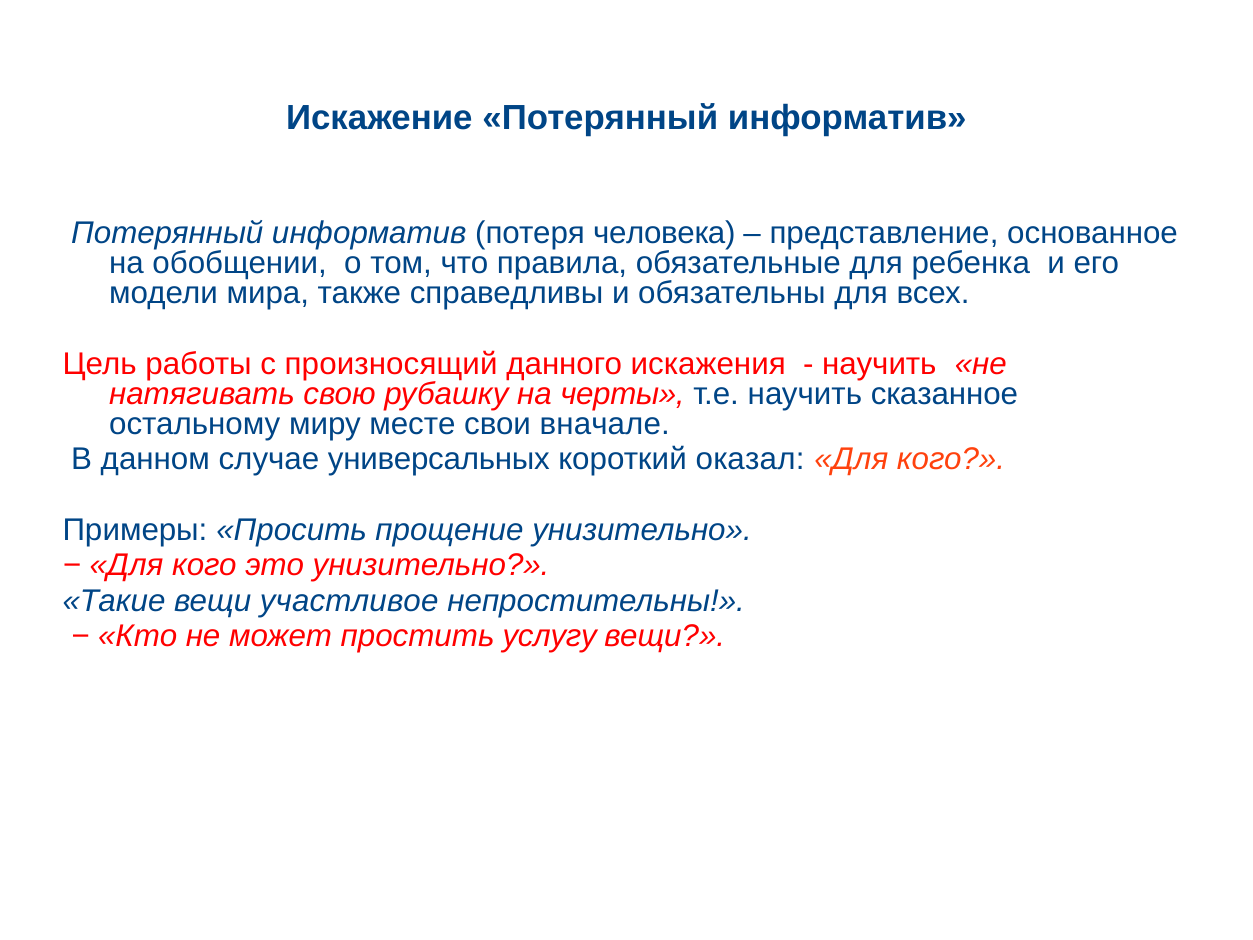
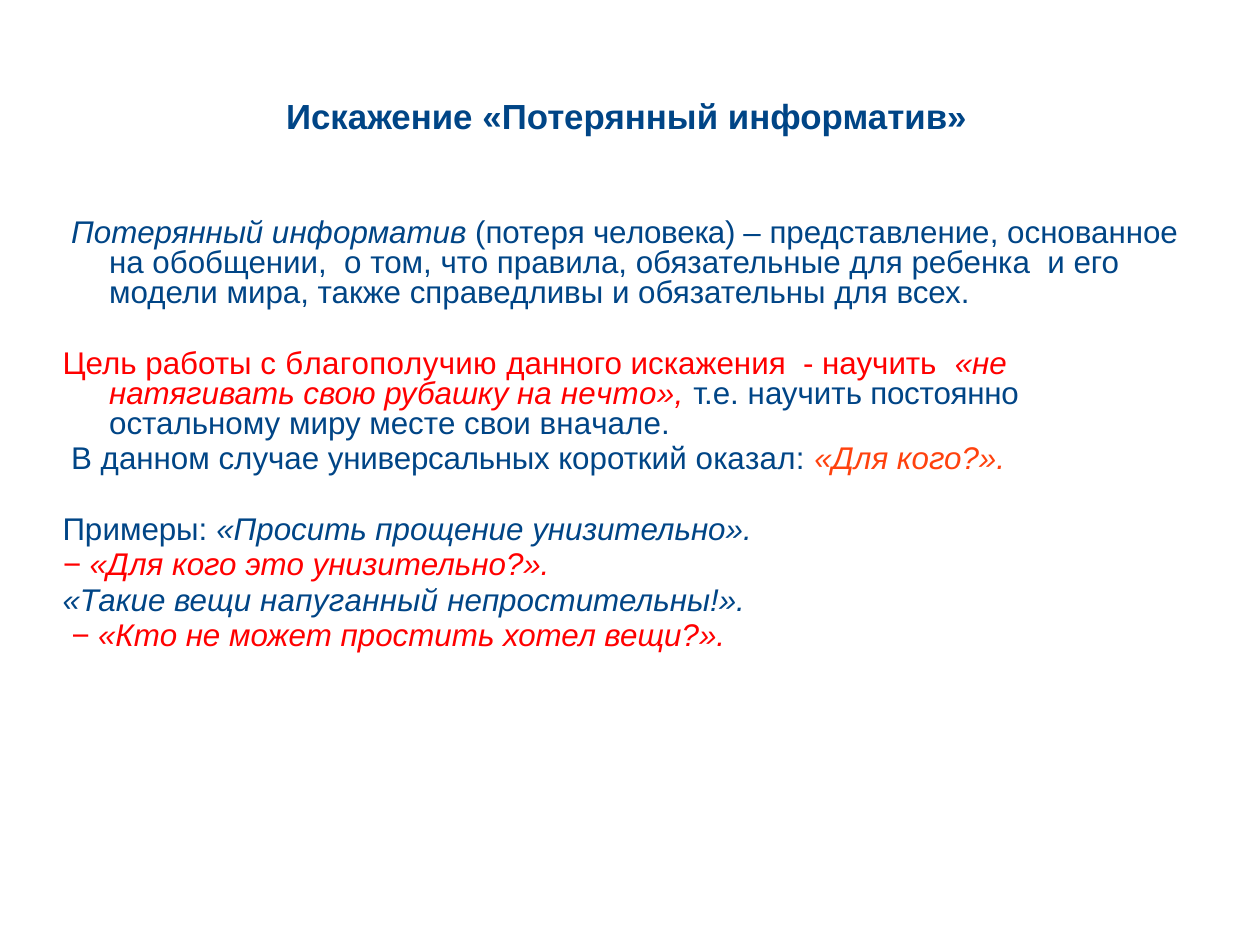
произносящий: произносящий -> благополучию (391, 364)
черты: черты -> нечто (622, 394)
сказанное: сказанное -> постоянно (945, 394)
участливое: участливое -> напуганный (349, 601)
услугу: услугу -> хотел (550, 636)
